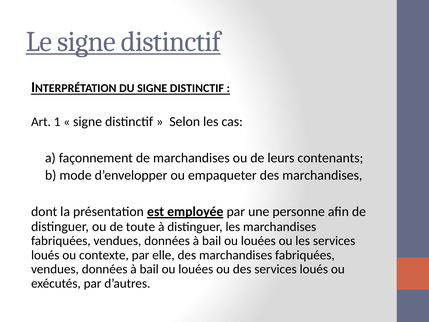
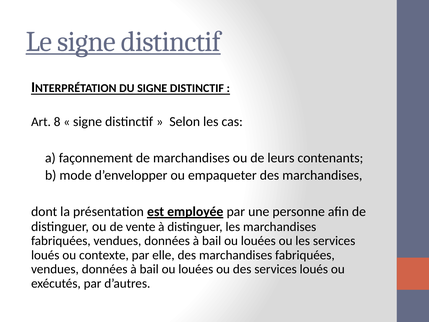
1: 1 -> 8 (57, 122)
toute: toute -> vente (141, 227)
